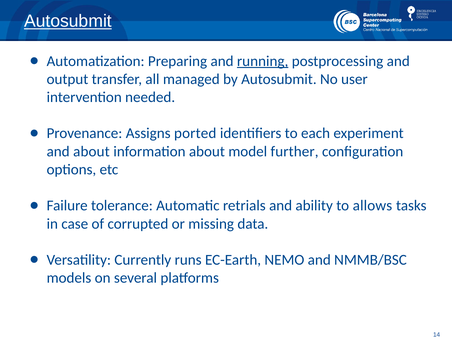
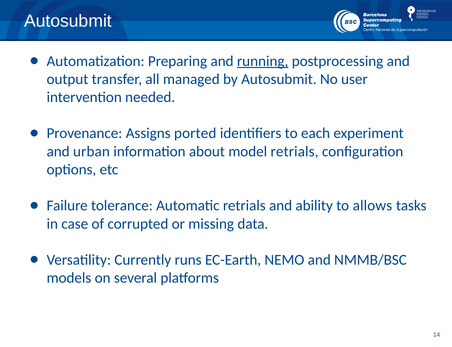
Autosubmit underline: present -> none (68, 21)
and about: about -> urban (91, 151)
model further: further -> retrials (295, 151)
